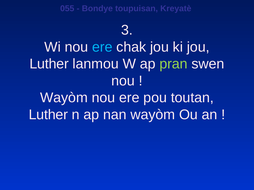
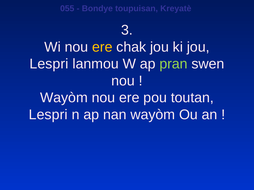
ere colour: light blue -> yellow (102, 47)
Luther: Luther -> Lespri (49, 64)
Luther: Luther -> Lespri (48, 115)
